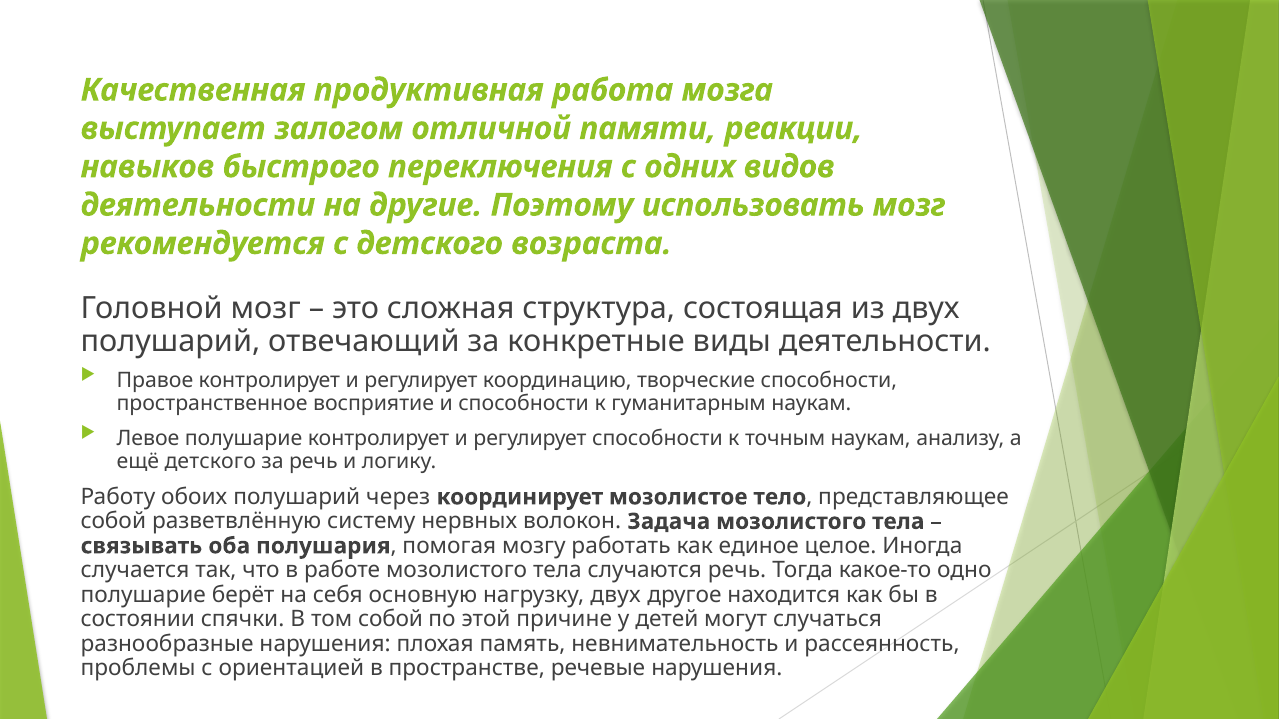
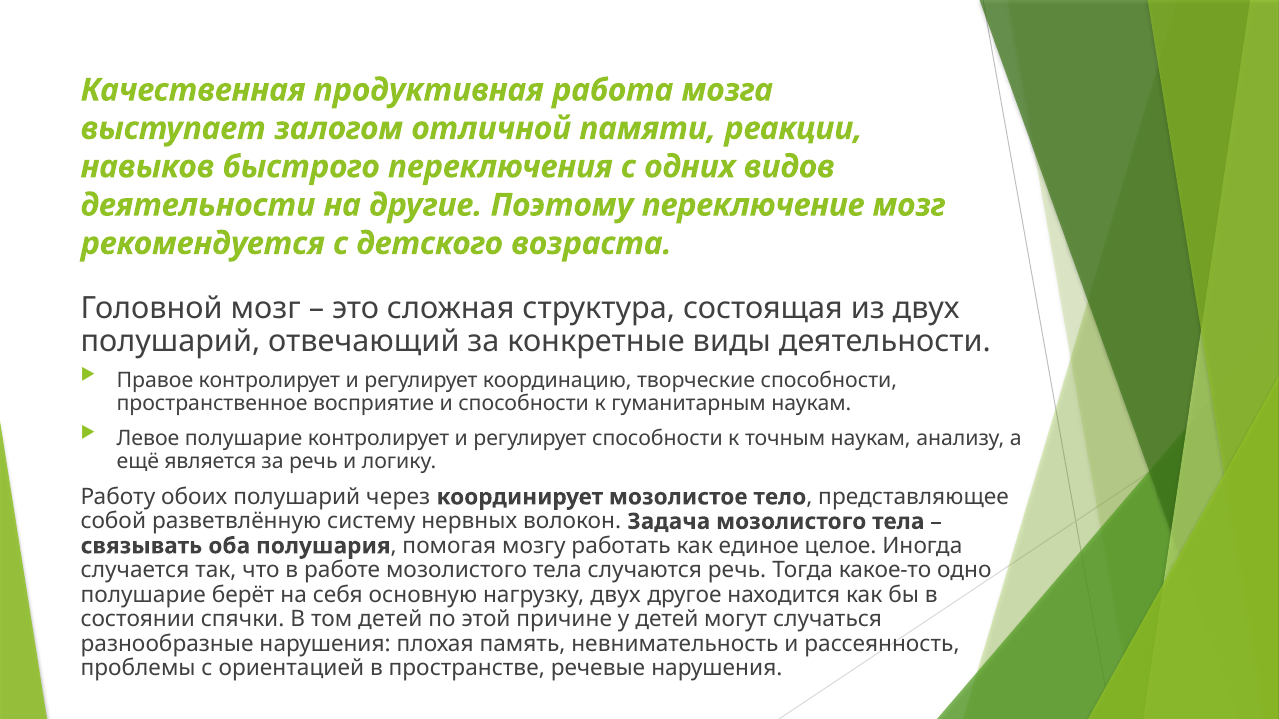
использовать: использовать -> переключение (753, 205)
ещё детского: детского -> является (210, 461)
том собой: собой -> детей (390, 620)
